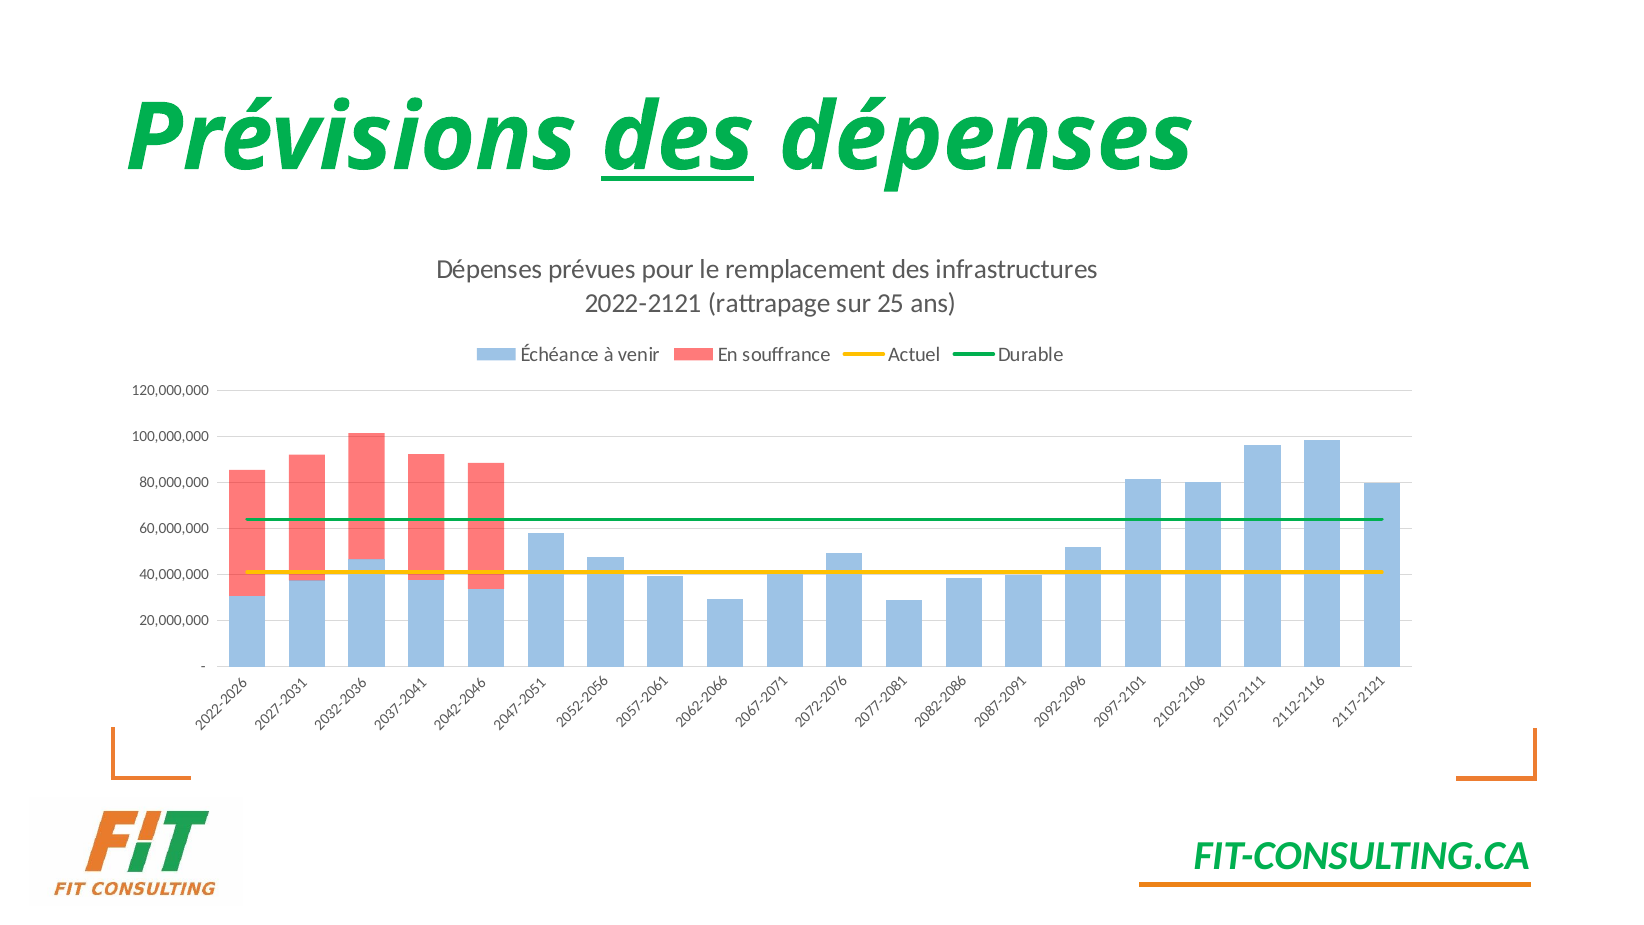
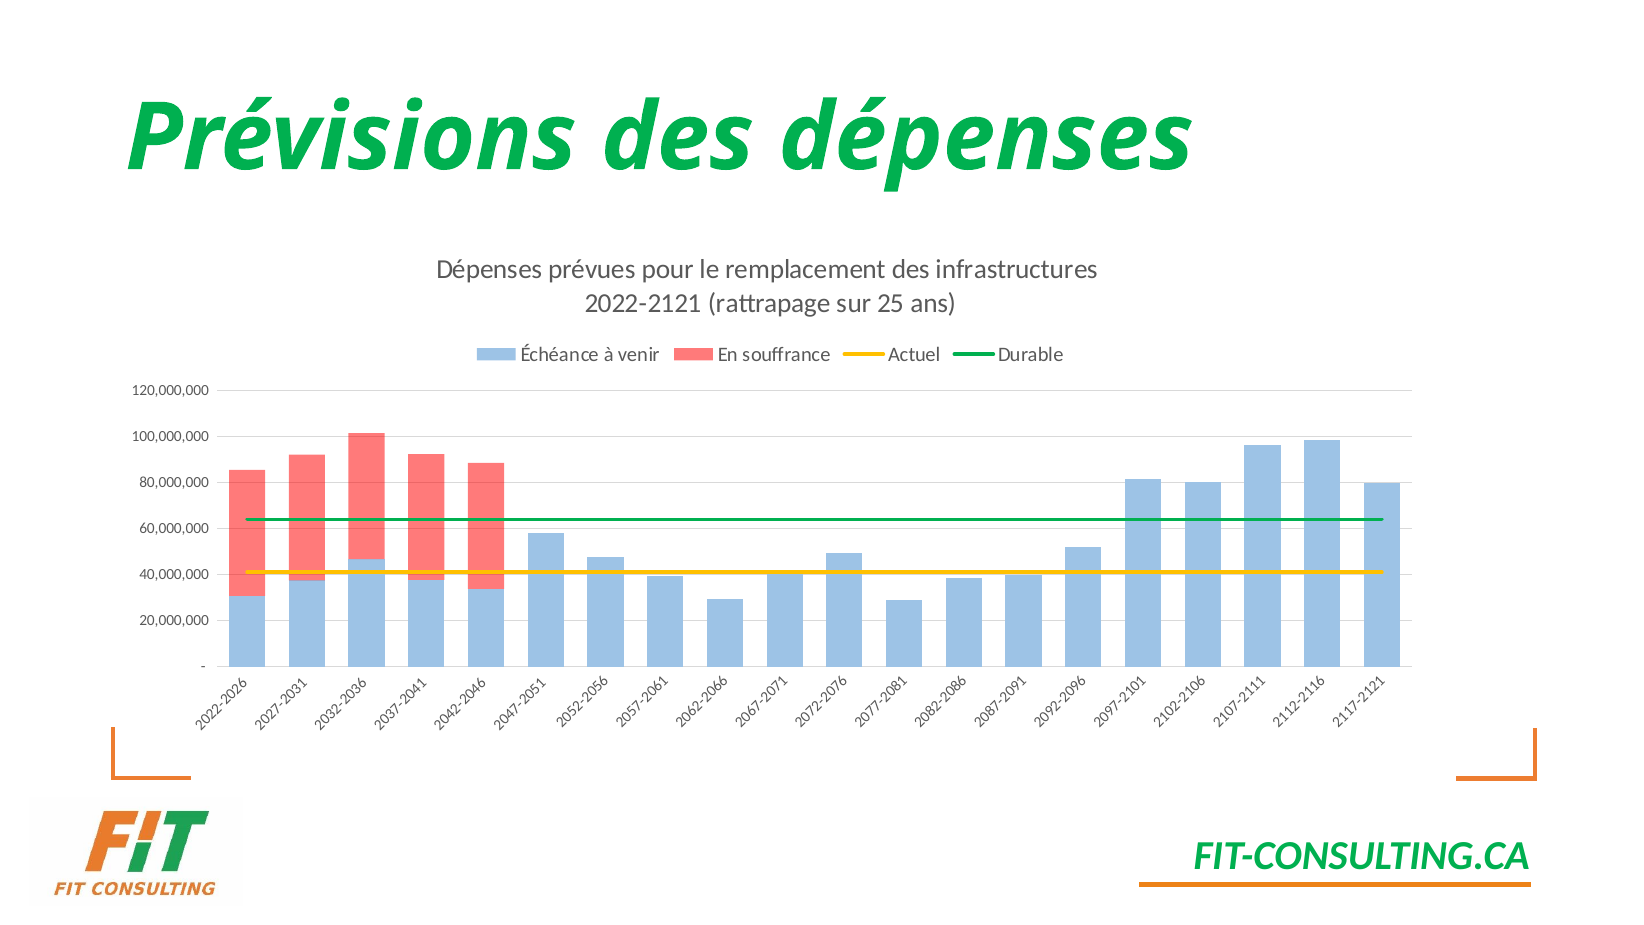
des underline: present -> none (678, 138)
